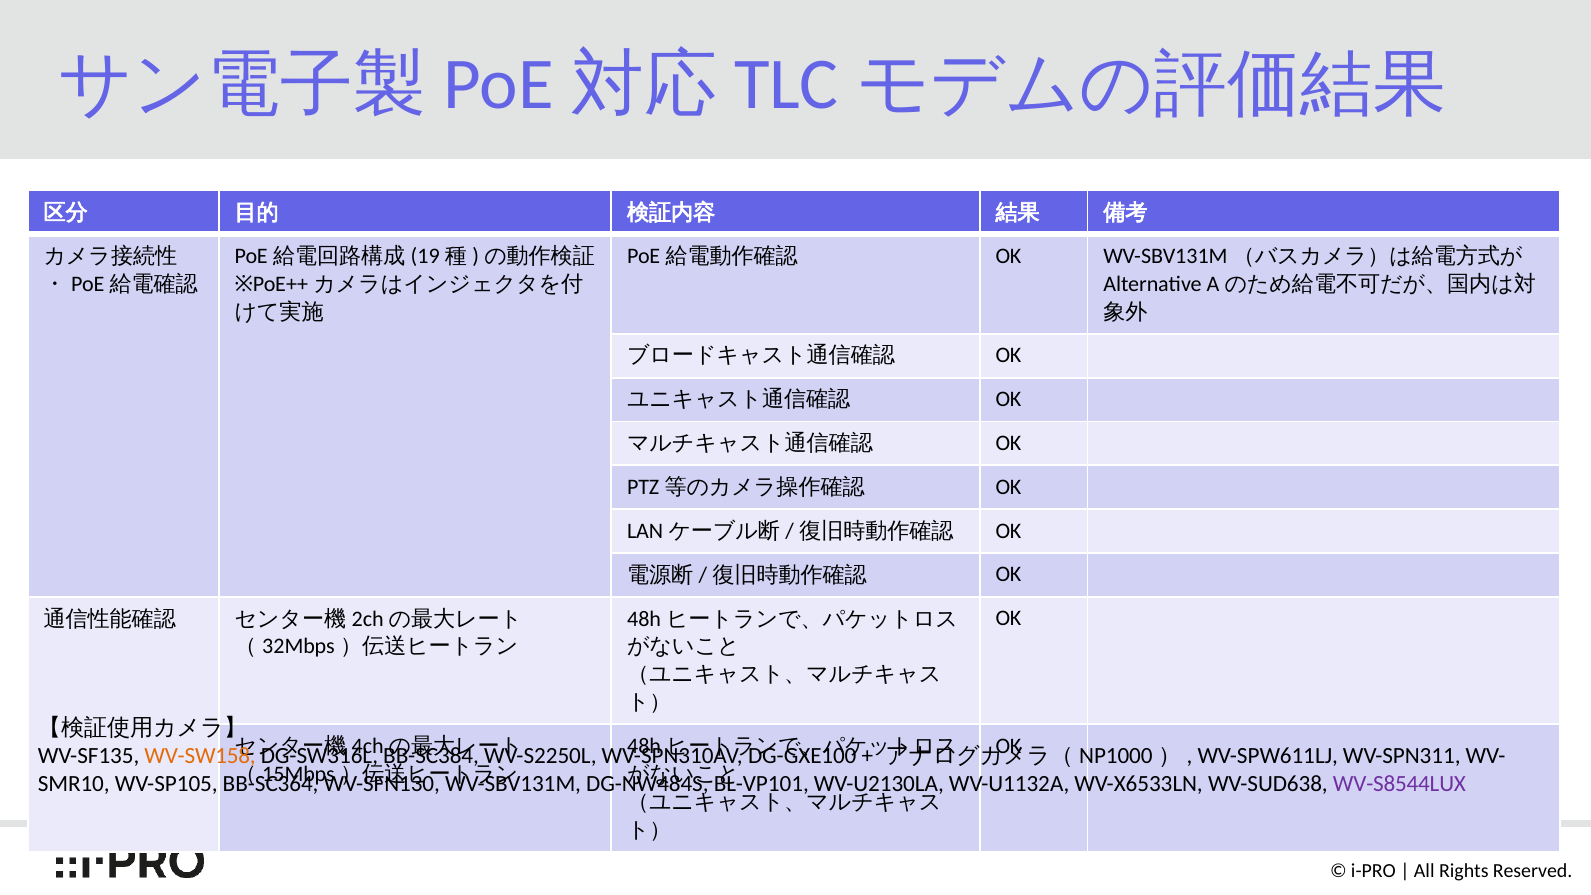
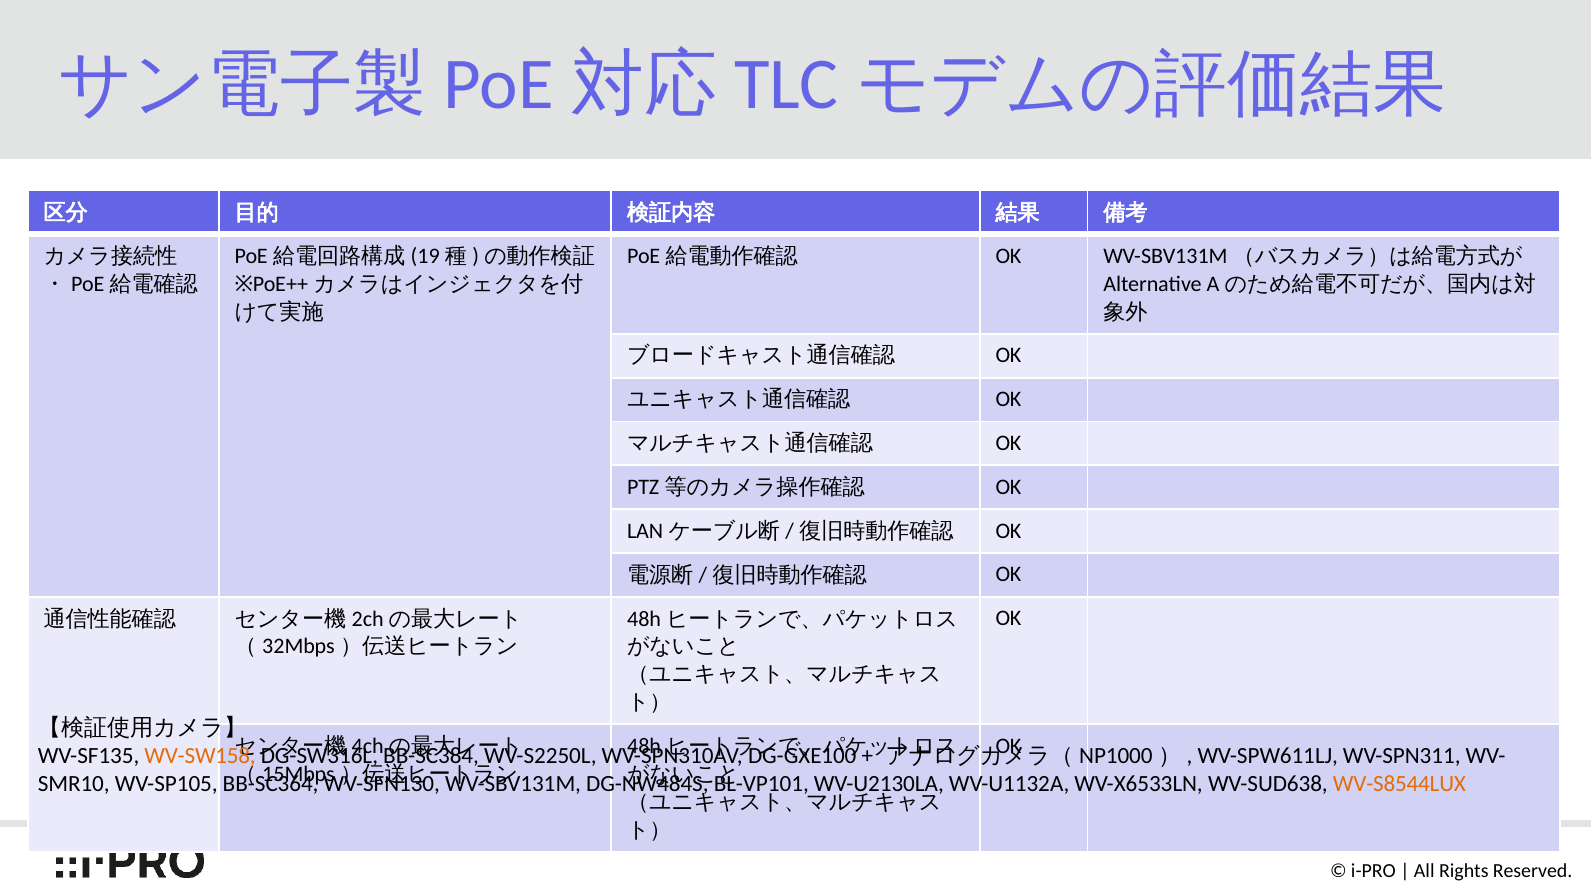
WV-S8544LUX colour: purple -> orange (1399, 784)
